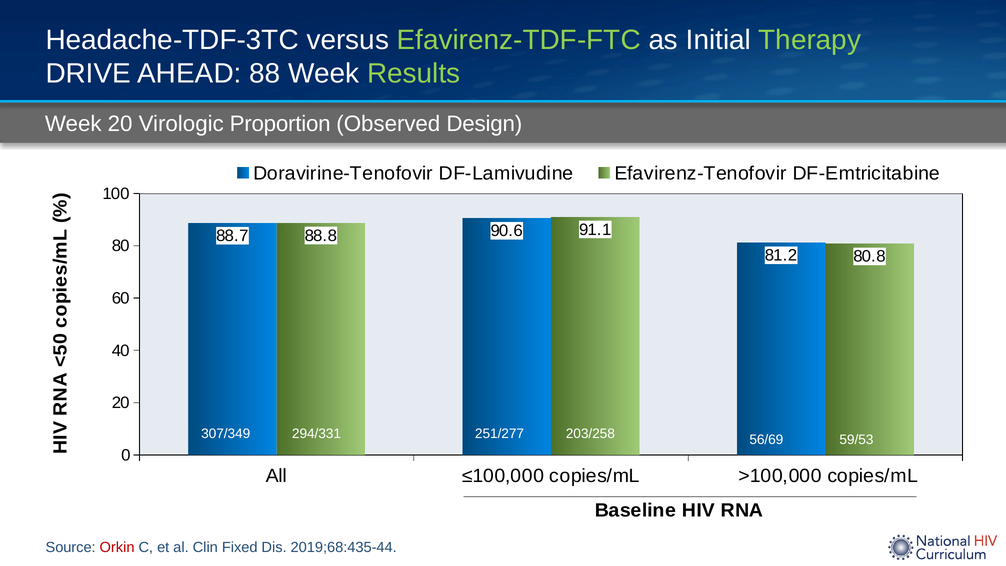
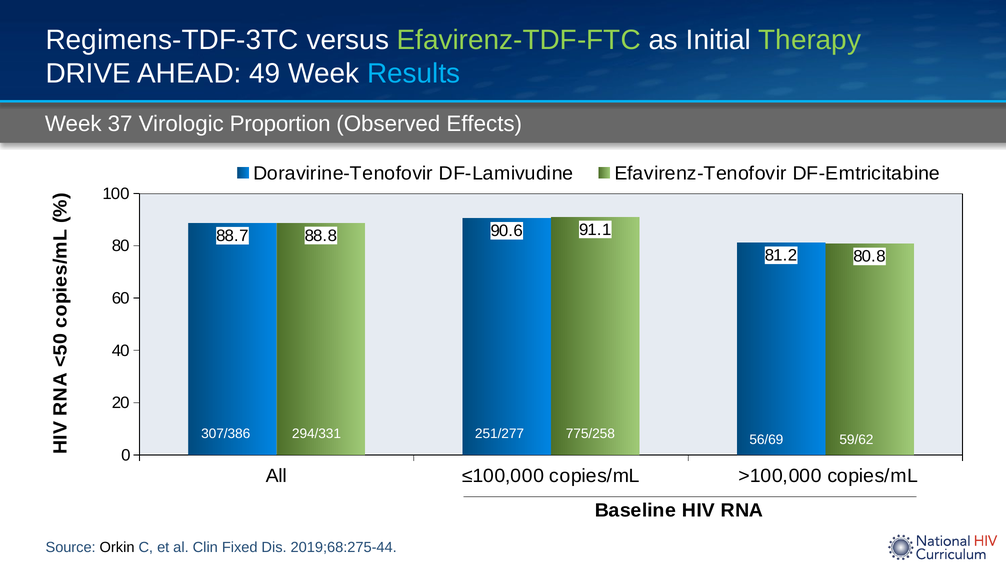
Headache-TDF-3TC: Headache-TDF-3TC -> Regimens-TDF-3TC (172, 40)
88: 88 -> 49 (265, 74)
Results colour: light green -> light blue (414, 74)
Week 20: 20 -> 37 (120, 124)
Design: Design -> Effects (484, 124)
307/349: 307/349 -> 307/386 (226, 433)
203/258: 203/258 -> 775/258 (590, 433)
59/53: 59/53 -> 59/62 (856, 440)
Orkin colour: red -> black (117, 547)
2019;68:435-44: 2019;68:435-44 -> 2019;68:275-44 (344, 547)
